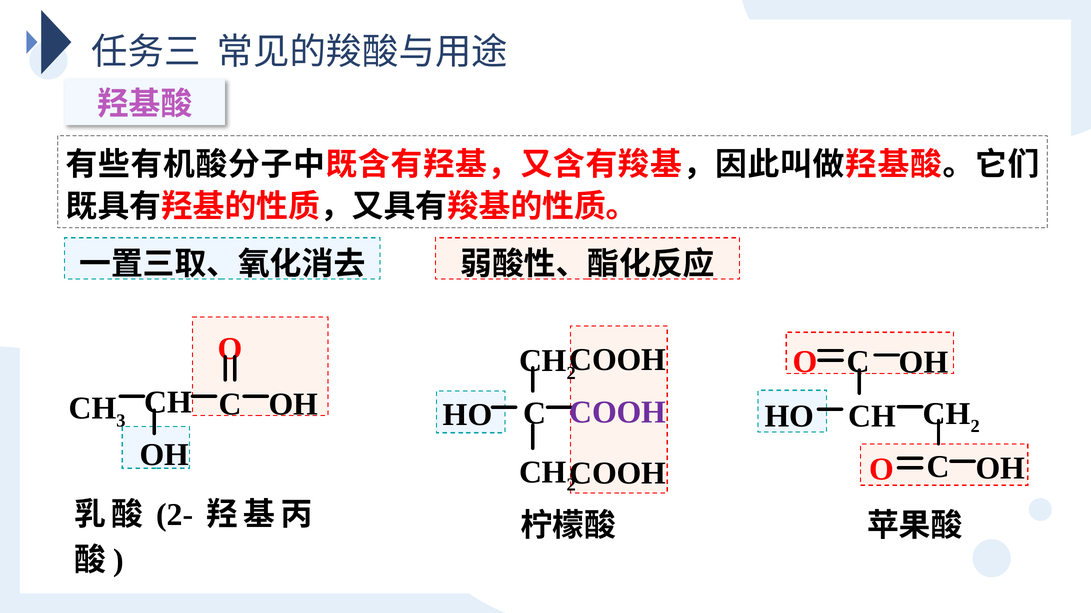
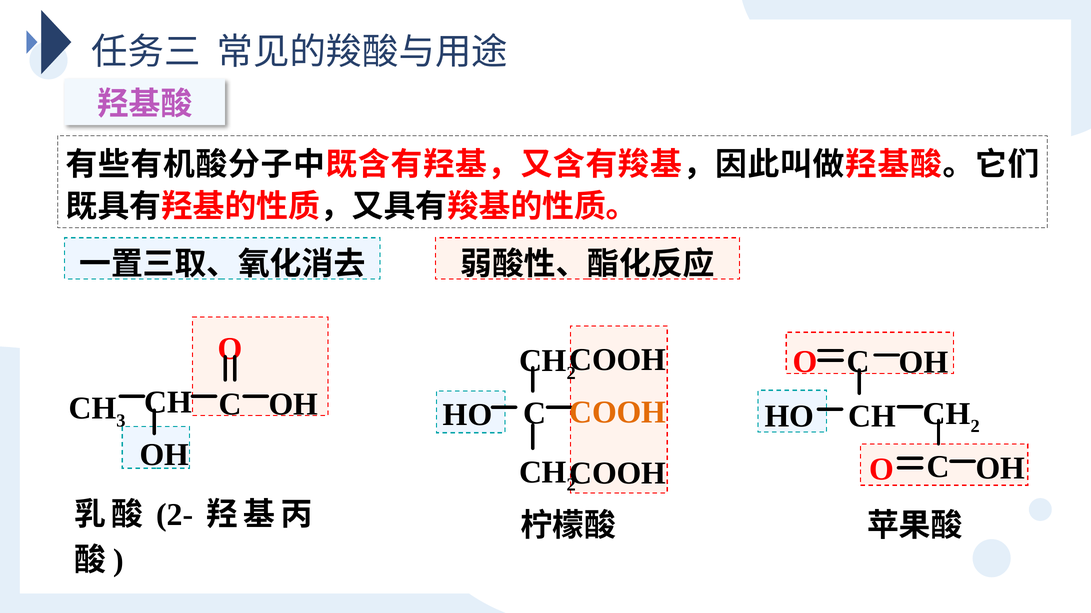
COOH colour: purple -> orange (618, 413)
